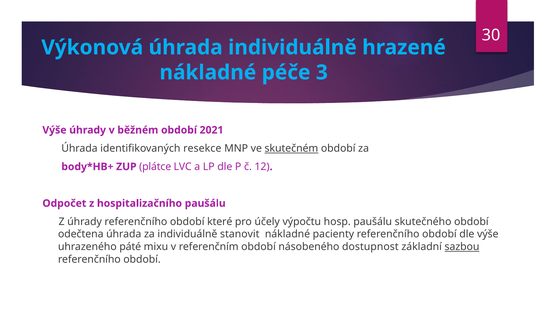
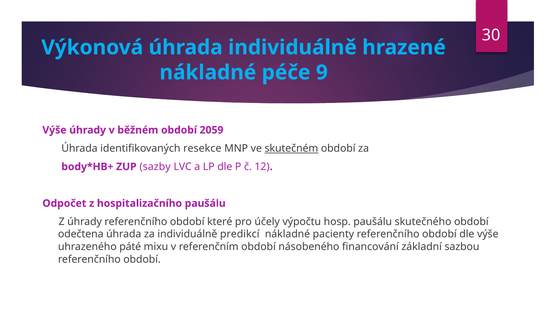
3: 3 -> 9 (322, 72)
2021: 2021 -> 2059 (212, 130)
plátce: plátce -> sazby (155, 167)
stanovit: stanovit -> predikcí (240, 234)
dostupnost: dostupnost -> financování (370, 247)
sazbou underline: present -> none (462, 247)
